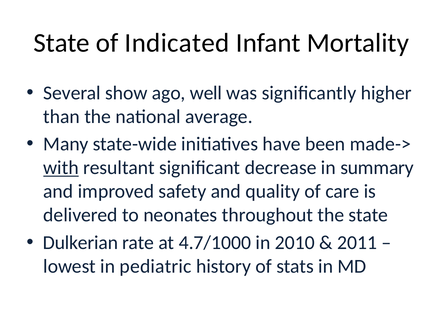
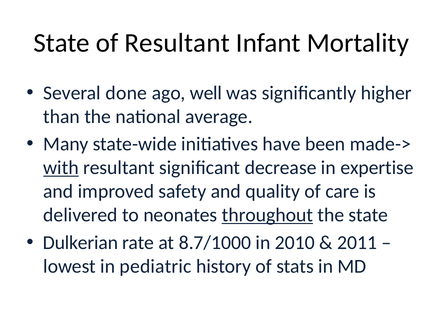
of Indicated: Indicated -> Resultant (177, 43)
show: show -> done (126, 93)
summary: summary -> expertise (377, 168)
throughout underline: none -> present (267, 215)
4.7/1000: 4.7/1000 -> 8.7/1000 (215, 243)
